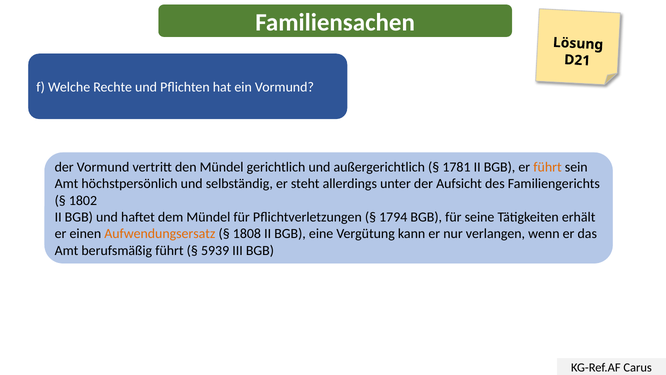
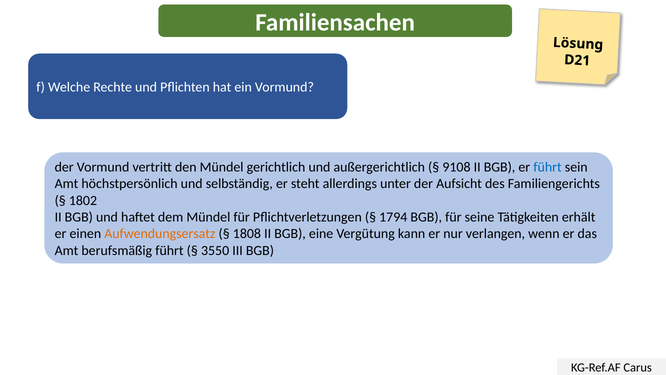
1781: 1781 -> 9108 (456, 167)
führt colour: orange -> blue (548, 167)
5939: 5939 -> 3550 (215, 250)
